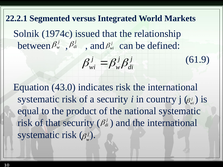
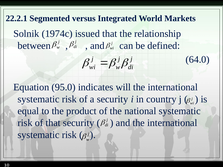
61.9: 61.9 -> 64.0 (198, 60)
43.0: 43.0 -> 95.0 (64, 87)
indicates risk: risk -> will (123, 87)
